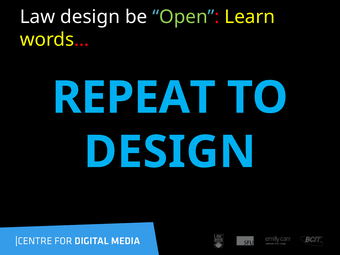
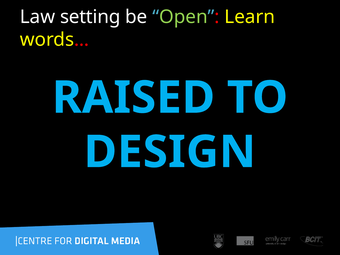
Law design: design -> setting (90, 17)
REPEAT: REPEAT -> RAISED (133, 98)
